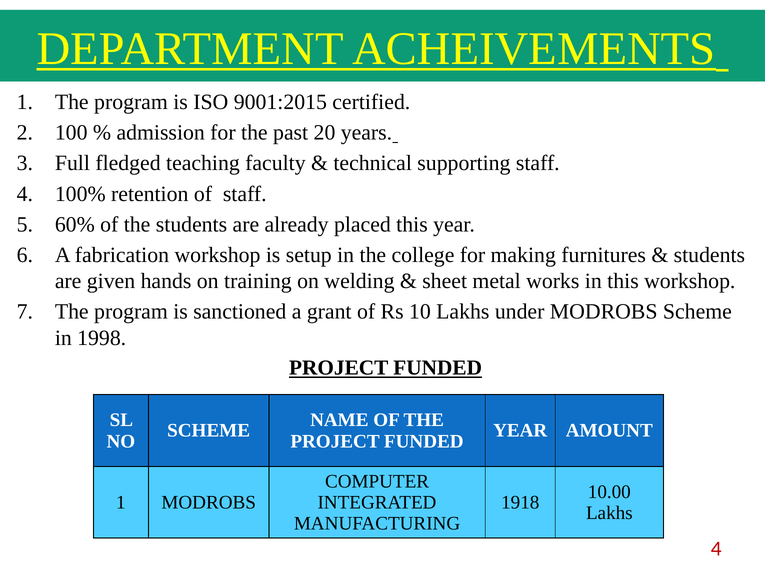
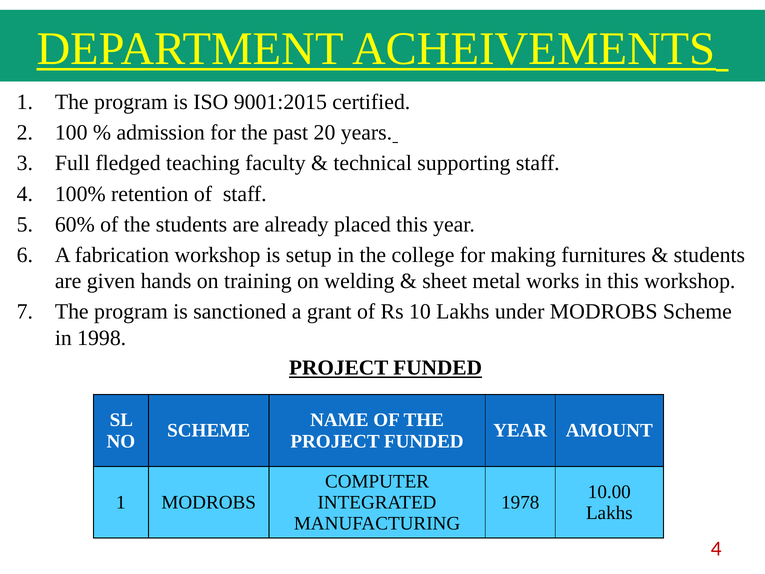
1918: 1918 -> 1978 (520, 502)
